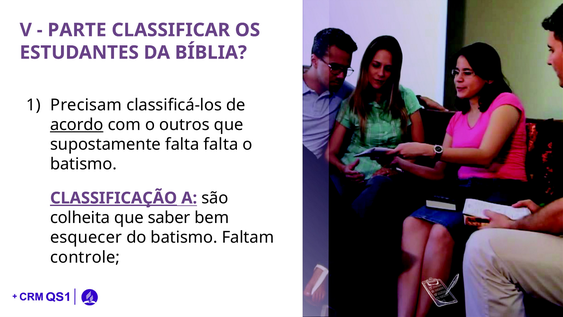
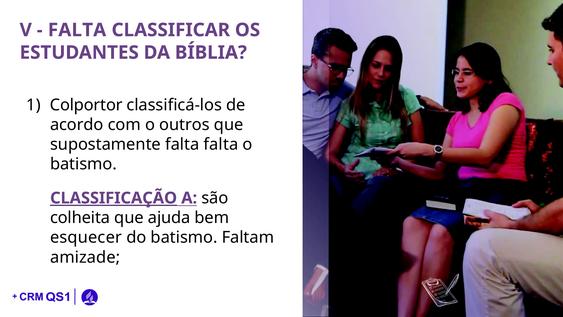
PARTE: PARTE -> FALTA (77, 30)
Precisam: Precisam -> Colportor (86, 105)
acordo underline: present -> none (77, 125)
saber: saber -> ajuda (169, 218)
controle: controle -> amizade (85, 257)
